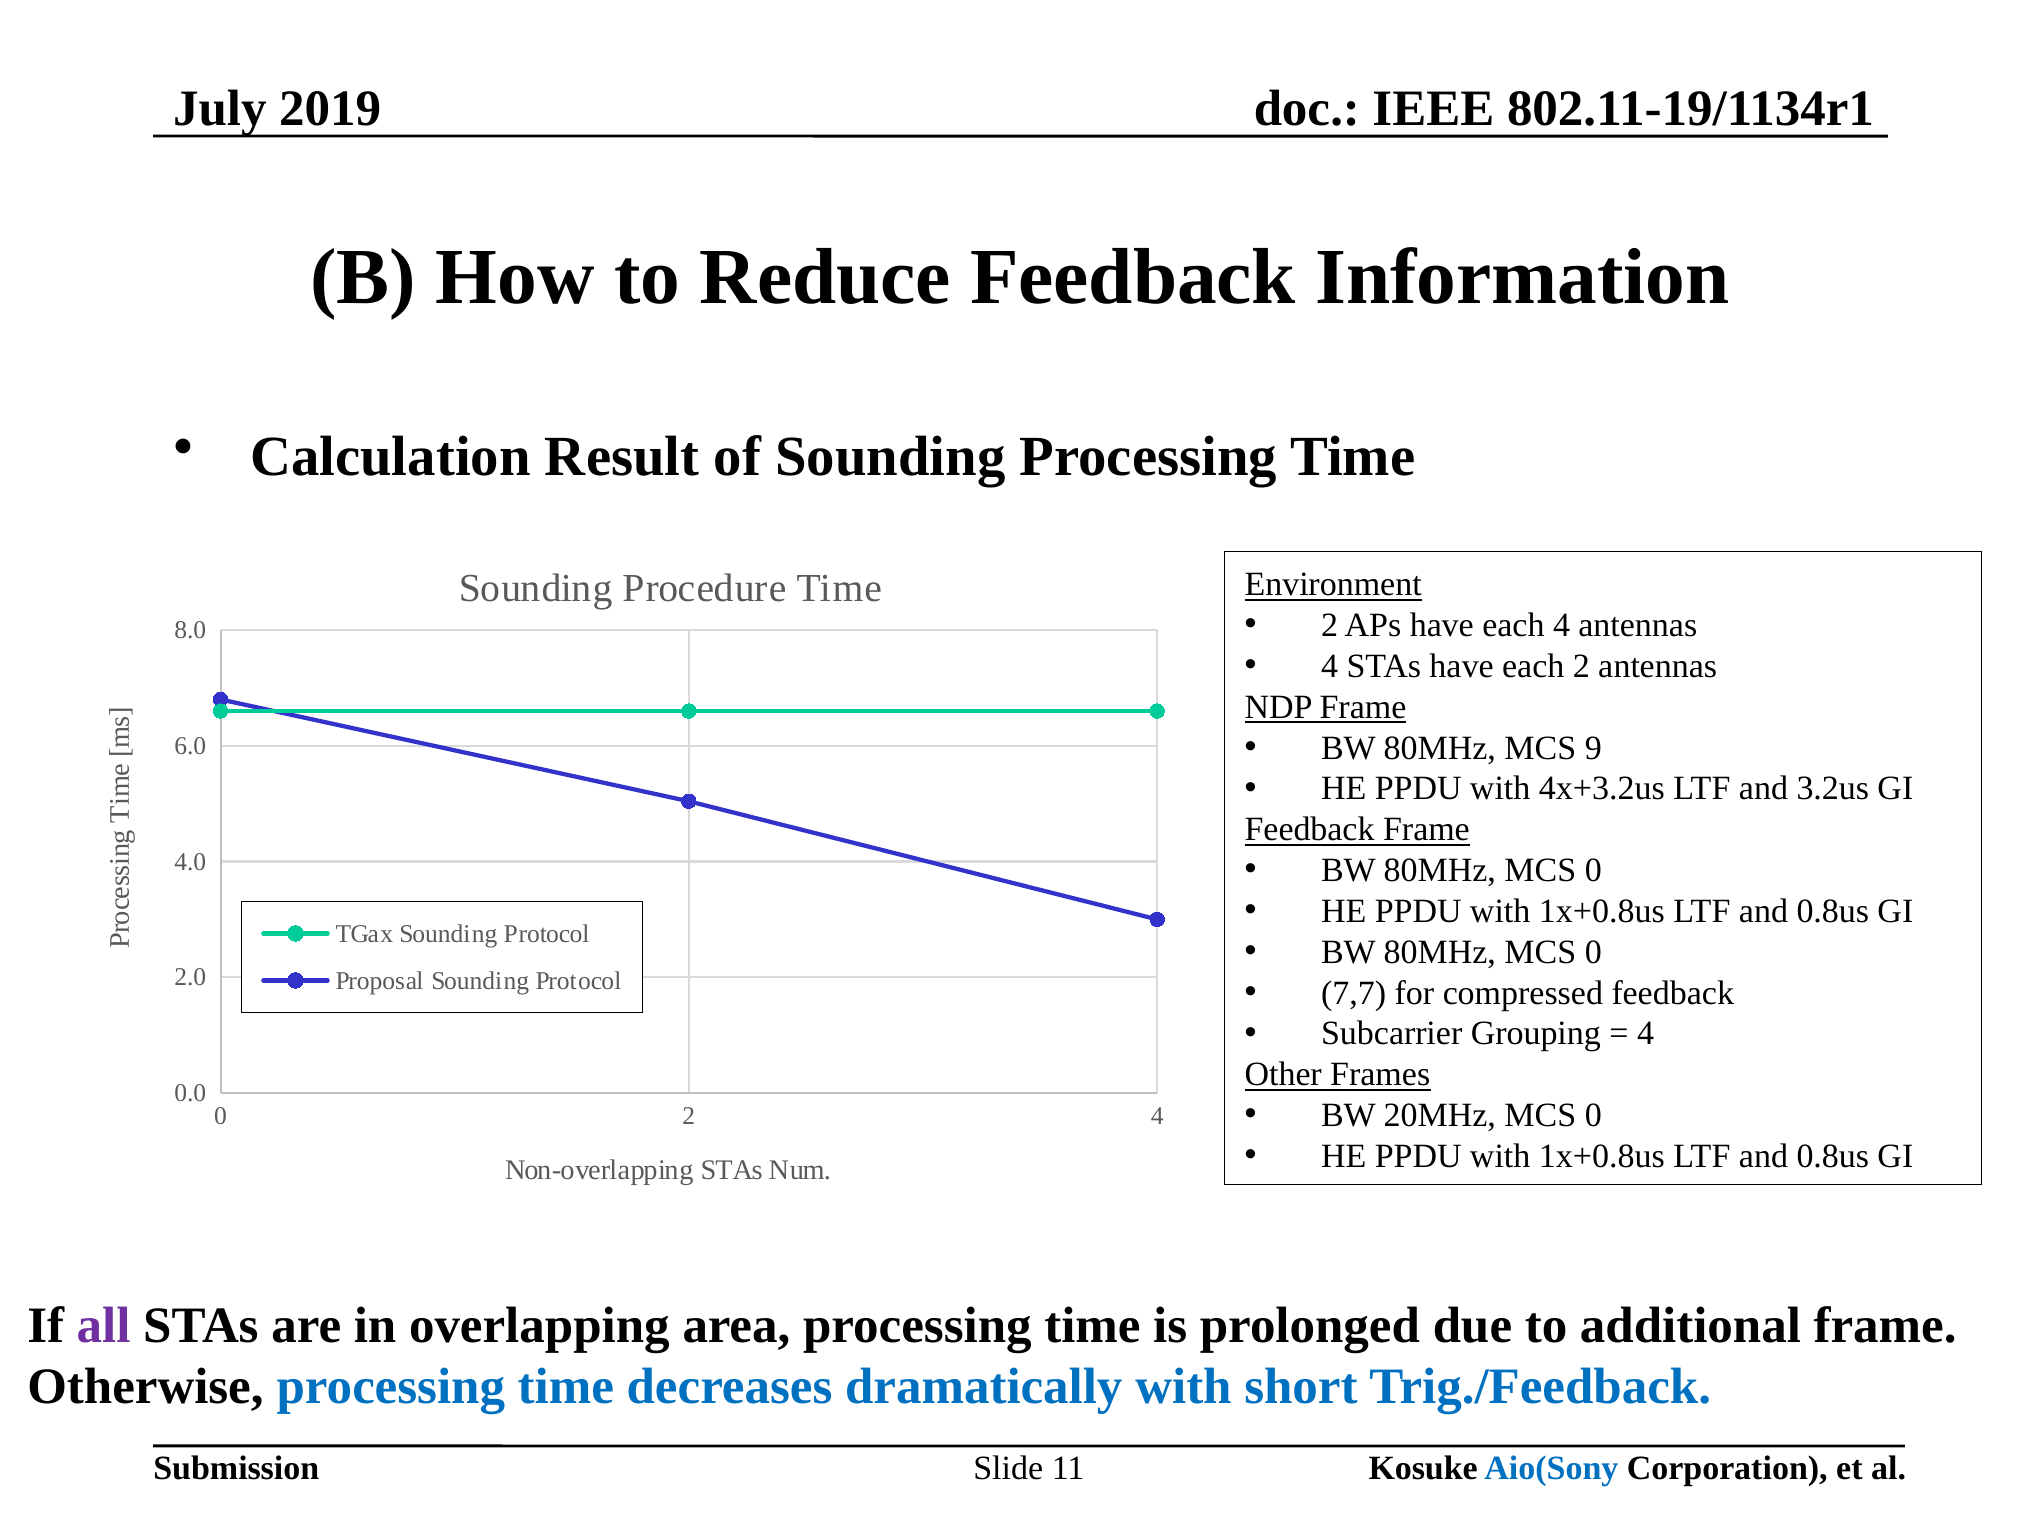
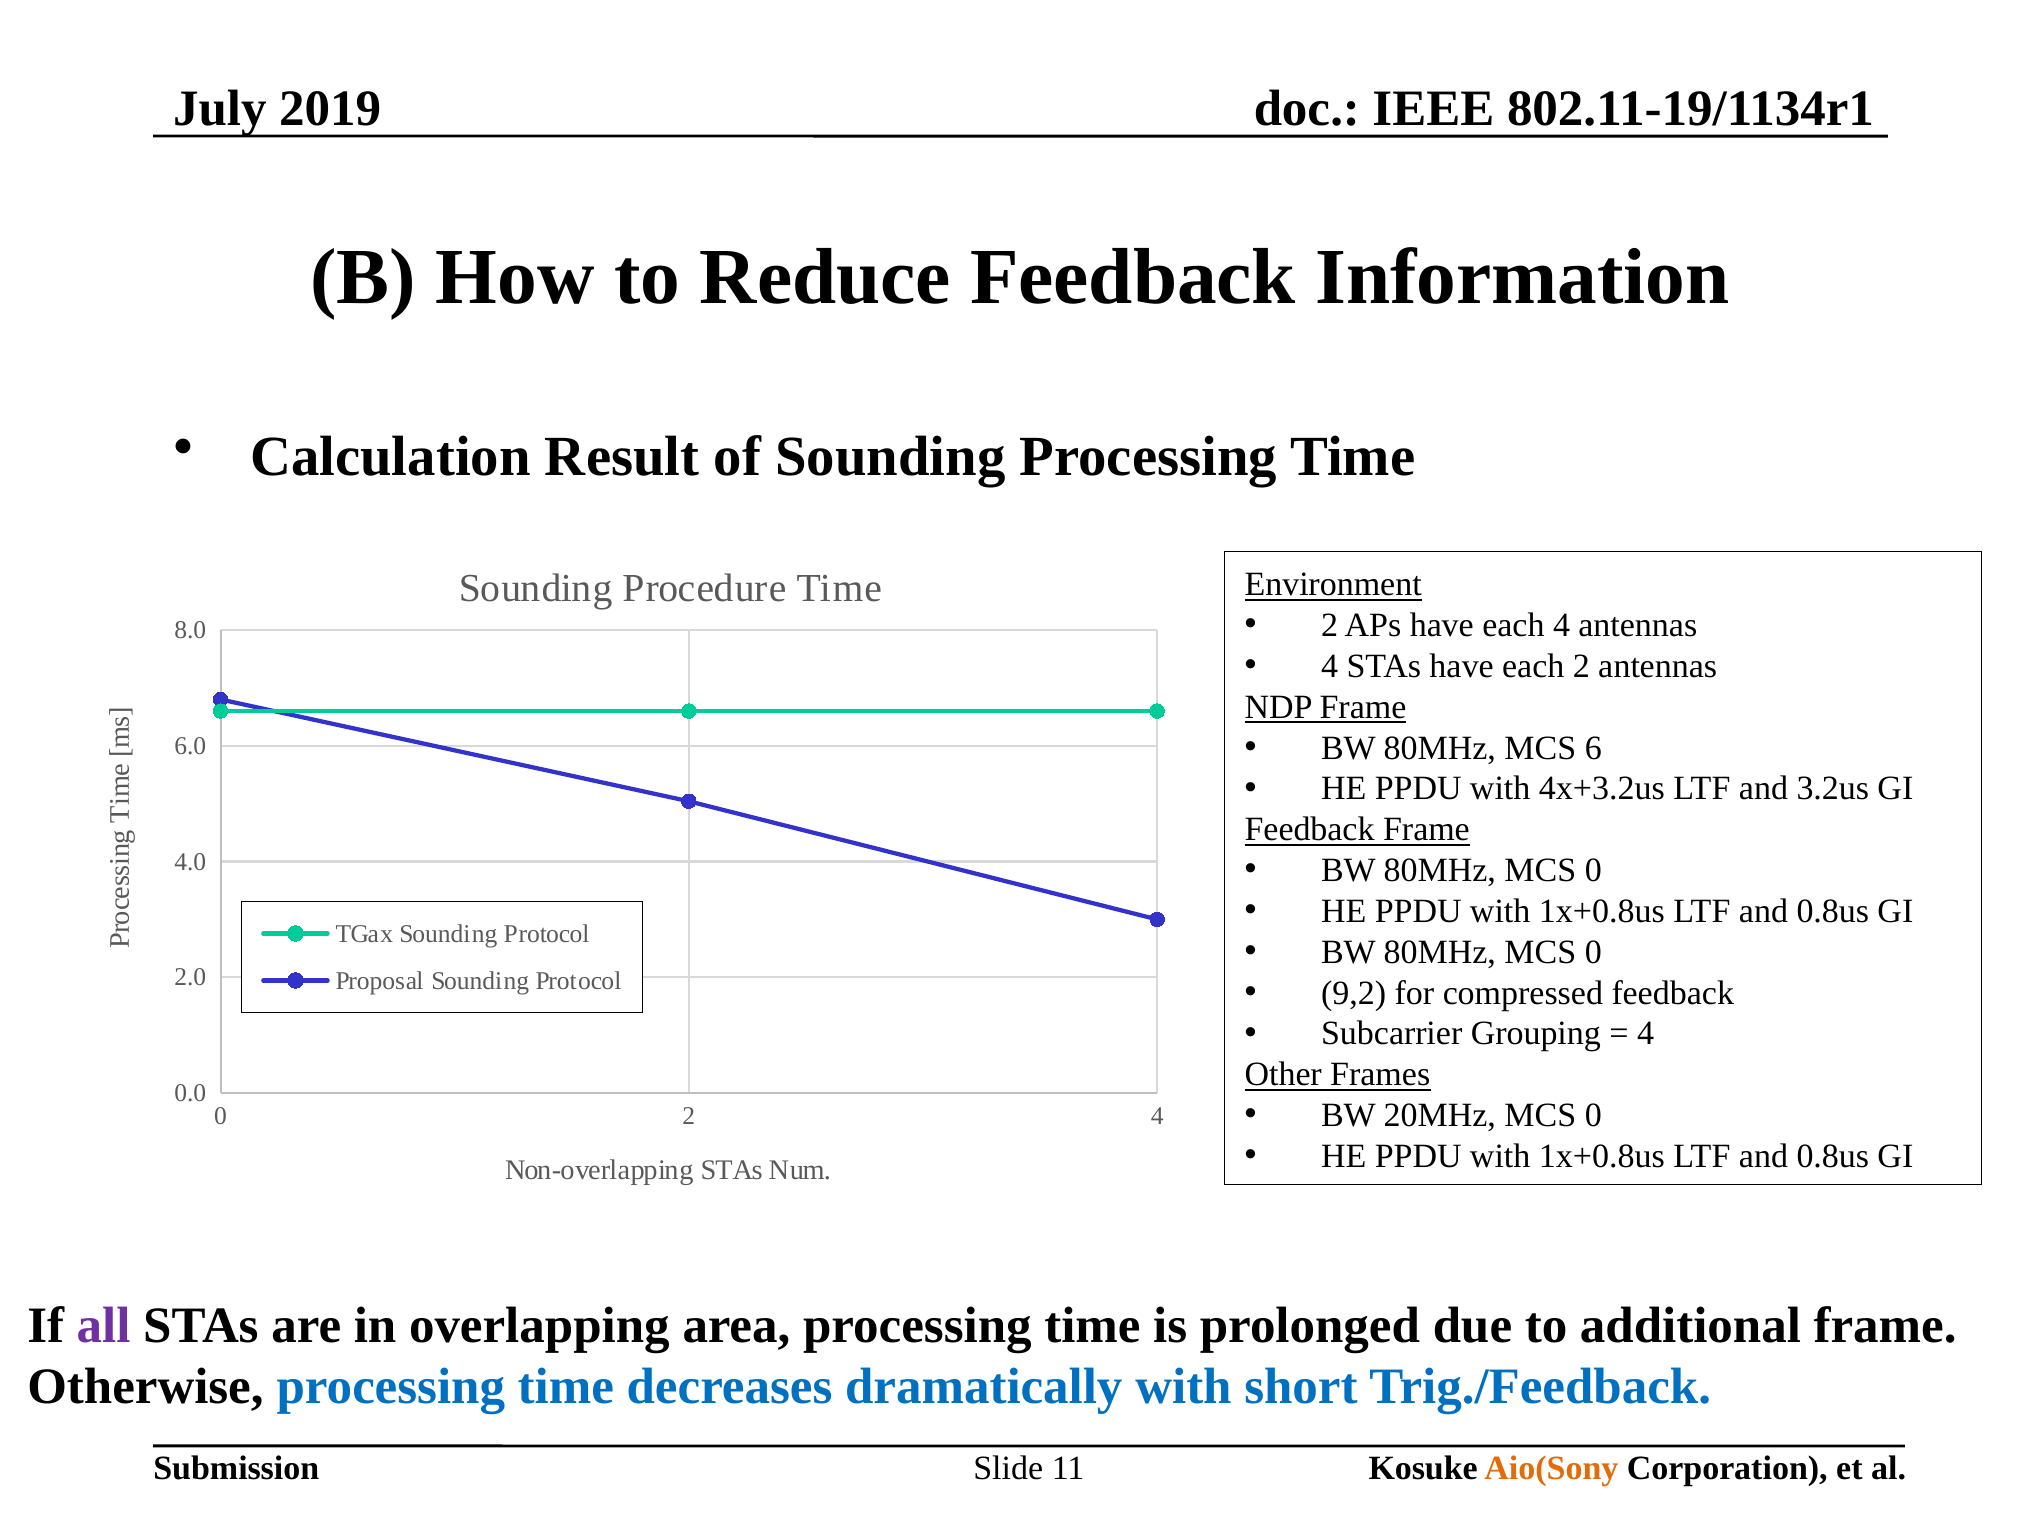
9: 9 -> 6 (1593, 748)
7,7: 7,7 -> 9,2 (1354, 993)
Aio(Sony colour: blue -> orange (1551, 1468)
